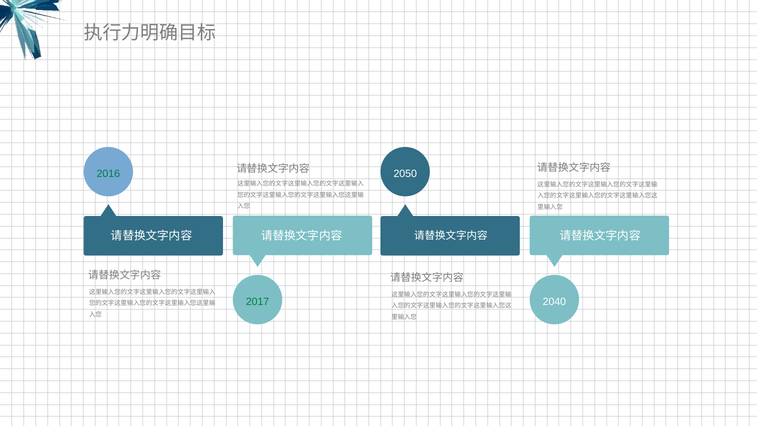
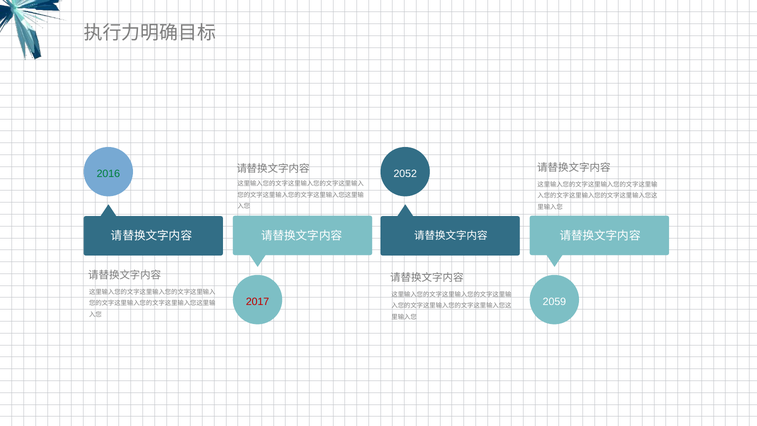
2050: 2050 -> 2052 (405, 174)
2017 colour: green -> red (258, 302)
2040: 2040 -> 2059 (554, 302)
